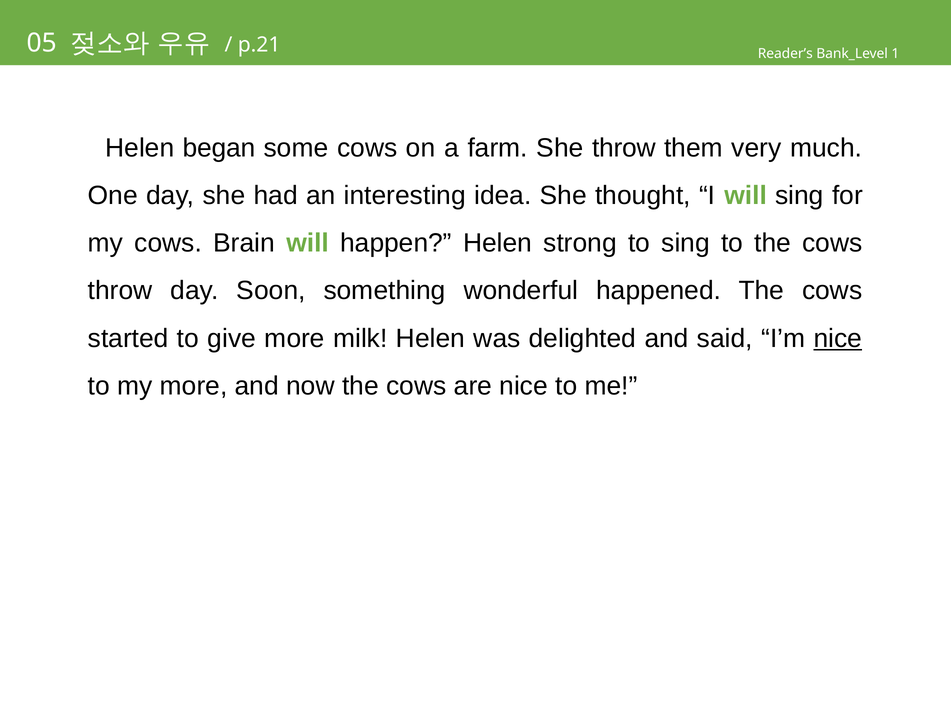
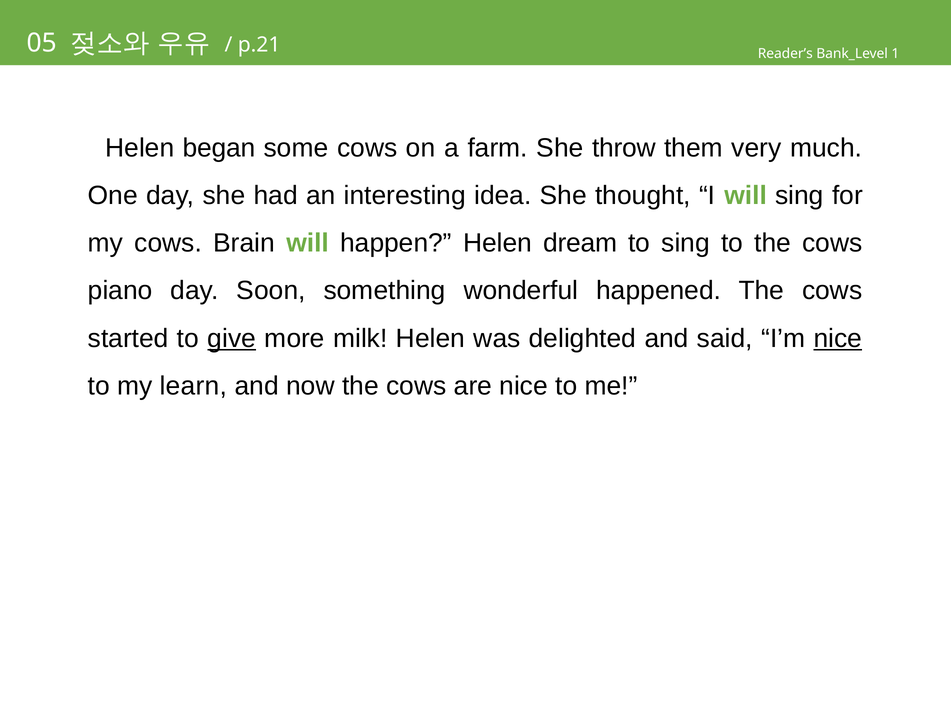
strong: strong -> dream (580, 243)
throw: throw -> piano (120, 291)
give underline: none -> present (232, 338)
my more: more -> learn (194, 386)
